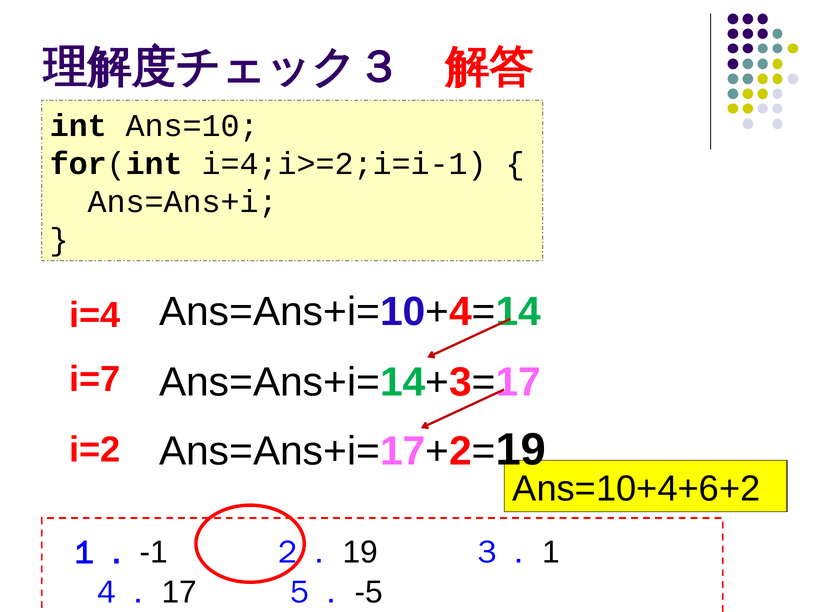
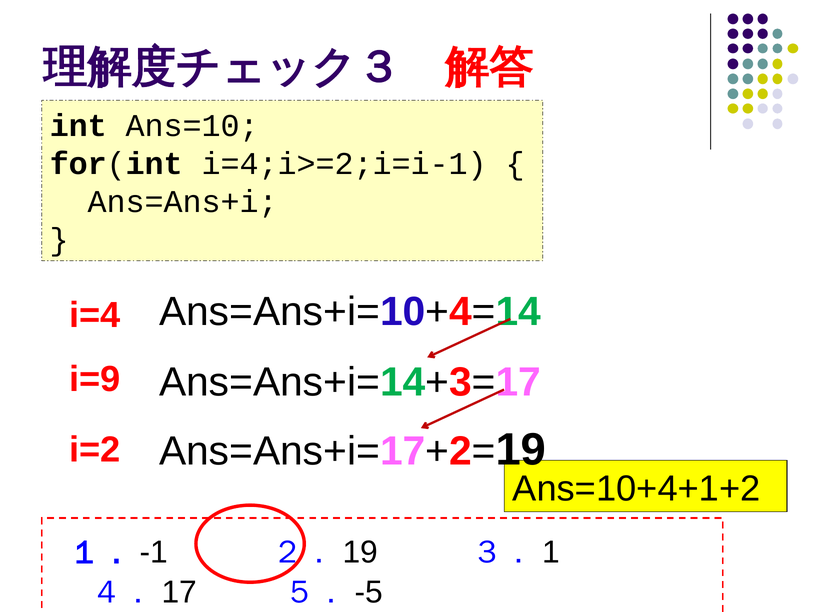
i=7: i=7 -> i=9 (95, 379)
Ans=10+4+6+2: Ans=10+4+6+2 -> Ans=10+4+1+2 (636, 489)
